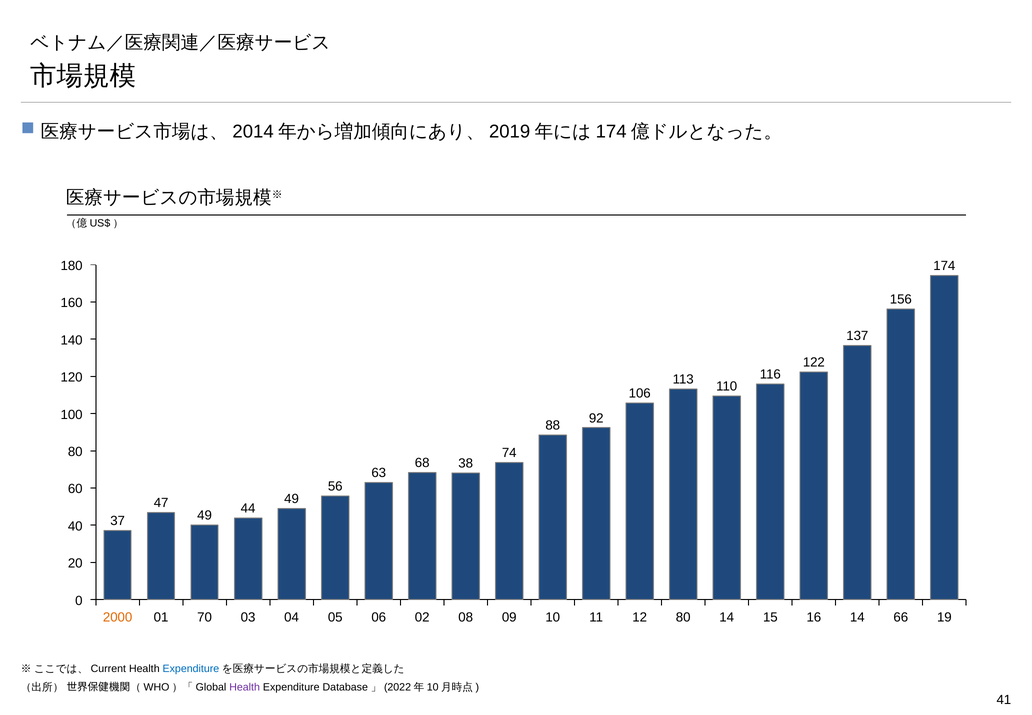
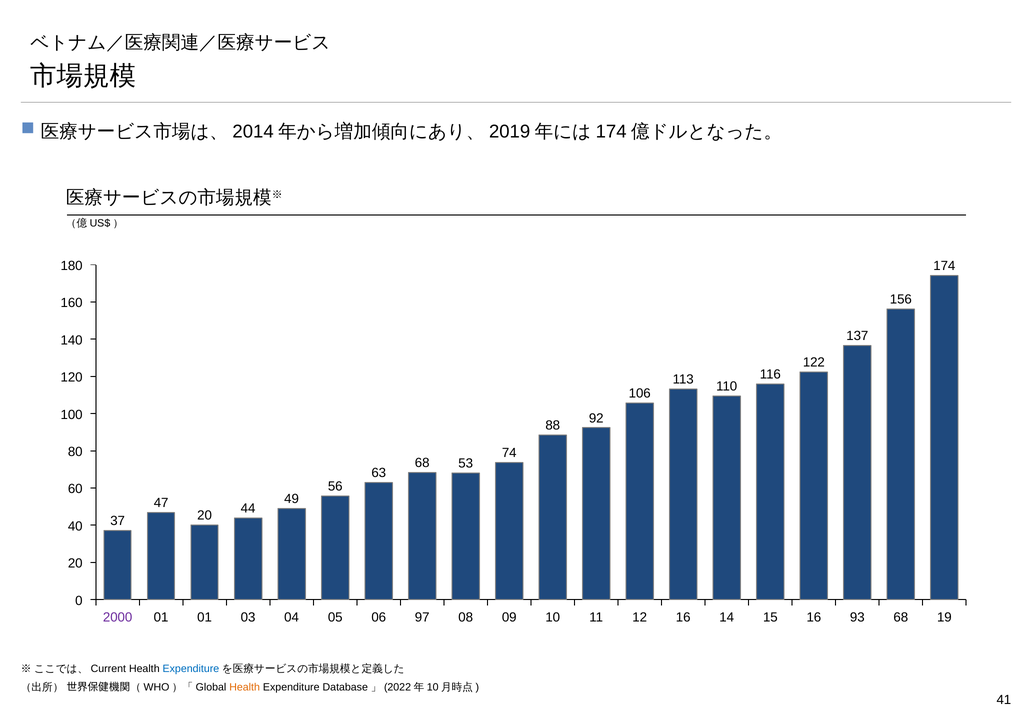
38: 38 -> 53 (466, 463)
37 49: 49 -> 20 (205, 515)
2000 colour: orange -> purple (118, 617)
01 70: 70 -> 01 (205, 617)
02: 02 -> 97 (422, 617)
11 80: 80 -> 16 (683, 617)
06 14: 14 -> 93 (857, 617)
08 66: 66 -> 68 (901, 617)
Health colour: purple -> orange (245, 687)
